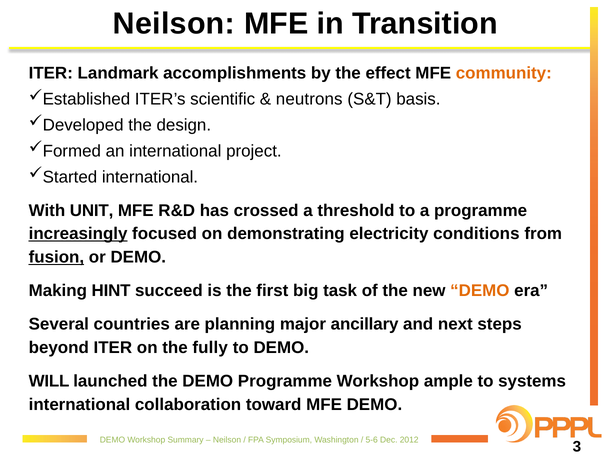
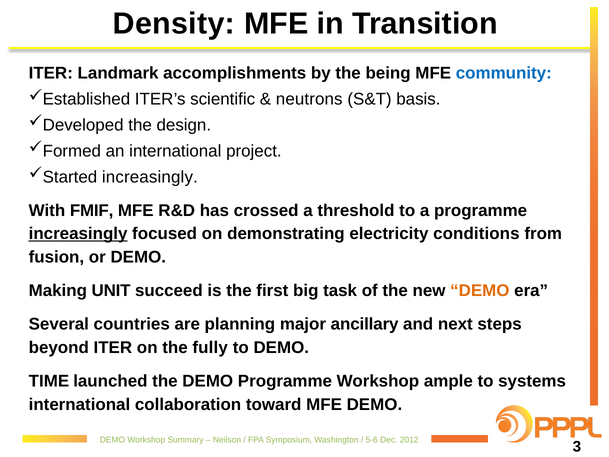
Neilson: Neilson -> Density (174, 23)
effect: effect -> being (388, 73)
community colour: orange -> blue (504, 73)
international: international -> increasingly (150, 177)
UNIT: UNIT -> FMIF (92, 210)
fusion underline: present -> none (56, 257)
HINT: HINT -> UNIT (111, 291)
WILL: WILL -> TIME (49, 381)
